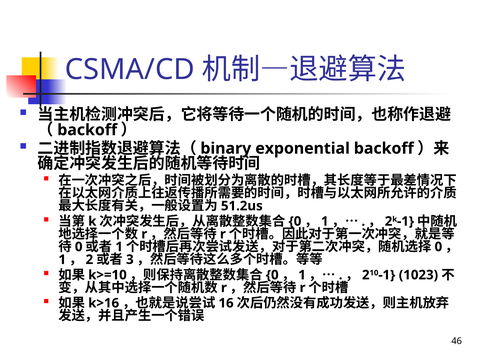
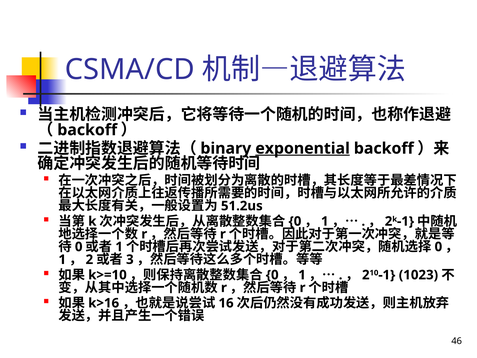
exponential underline: none -> present (303, 148)
